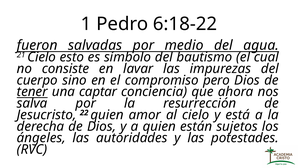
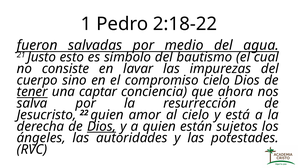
6:18-22: 6:18-22 -> 2:18-22 (185, 24)
21 Cielo: Cielo -> Justo (42, 57)
compromiso pero: pero -> cielo (216, 80)
Dios underline: none -> present (102, 126)
